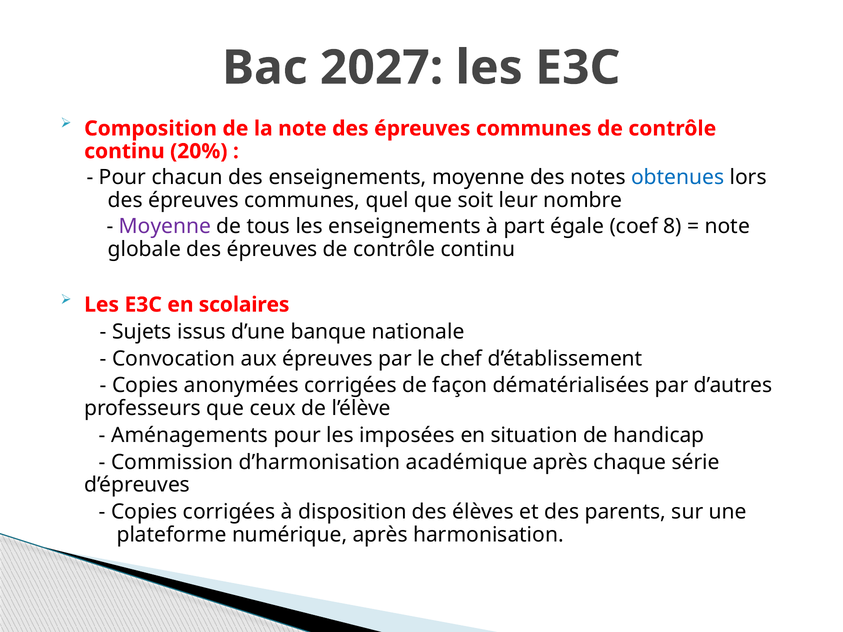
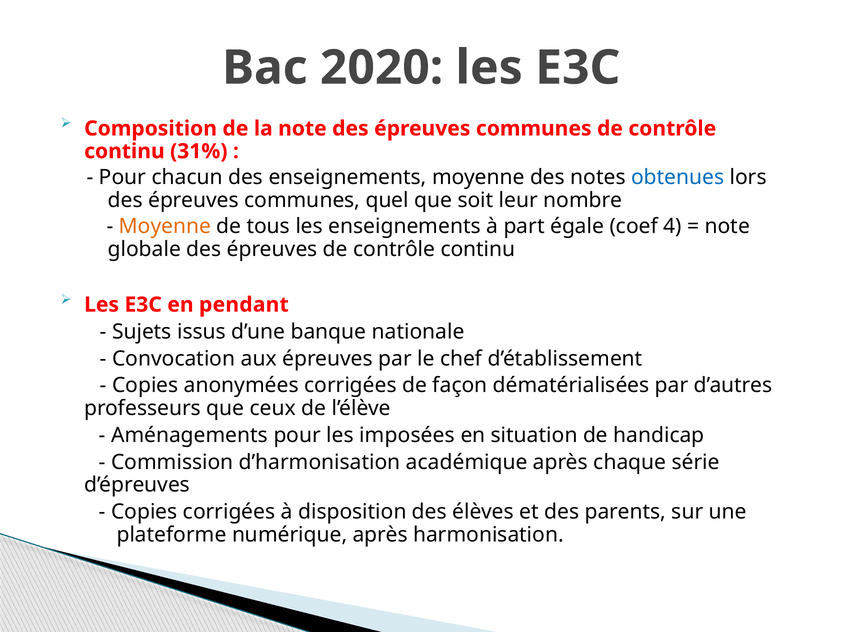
2027: 2027 -> 2020 (382, 68)
20%: 20% -> 31% (199, 151)
Moyenne colour: purple -> orange (165, 226)
8: 8 -> 4 (673, 226)
scolaires: scolaires -> pendant (244, 305)
